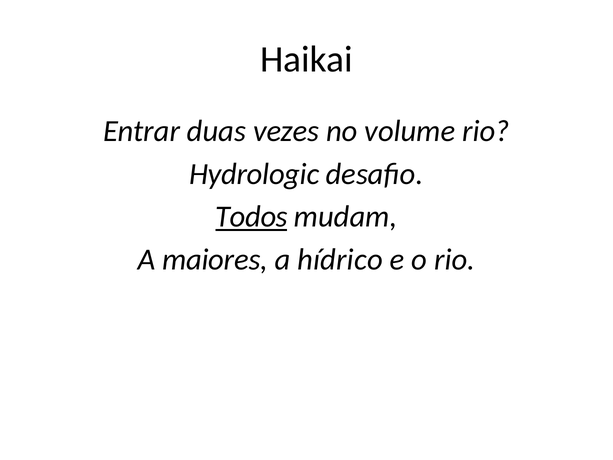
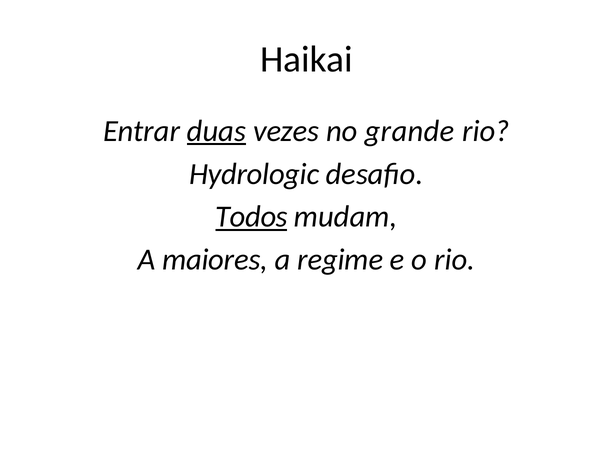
duas underline: none -> present (217, 131)
volume: volume -> grande (410, 131)
hídrico: hídrico -> regime (340, 260)
